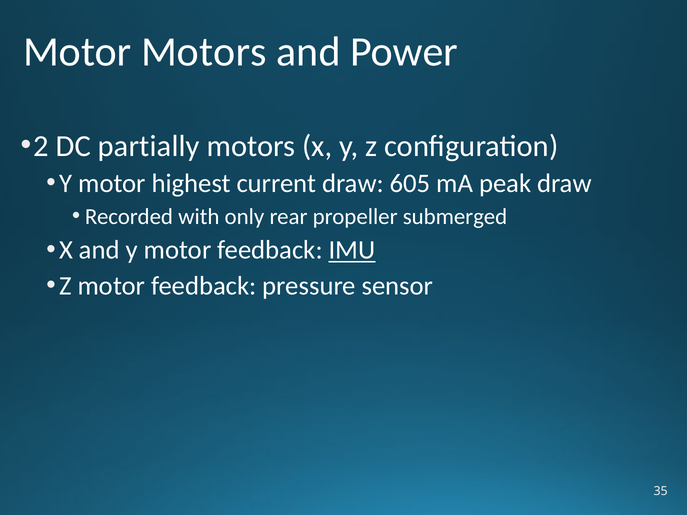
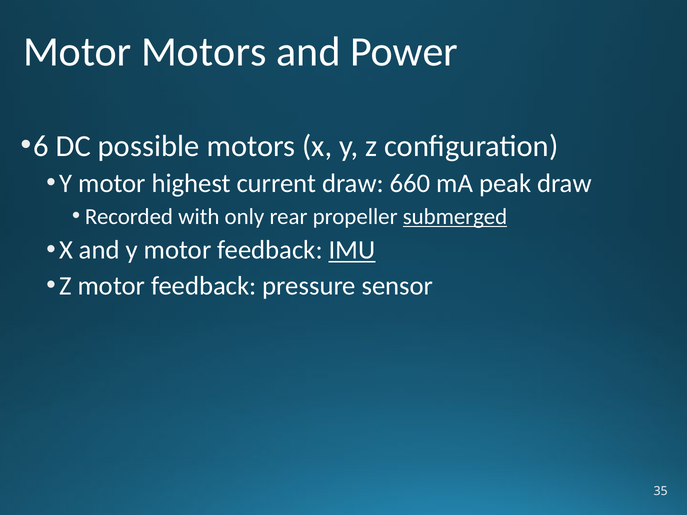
2: 2 -> 6 (41, 146)
partially: partially -> possible (149, 146)
605: 605 -> 660 (410, 184)
submerged underline: none -> present (455, 217)
